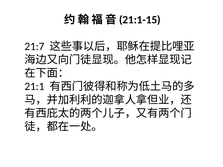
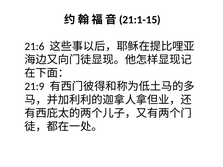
21:7: 21:7 -> 21:6 (34, 46)
21:1: 21:1 -> 21:9 (34, 87)
